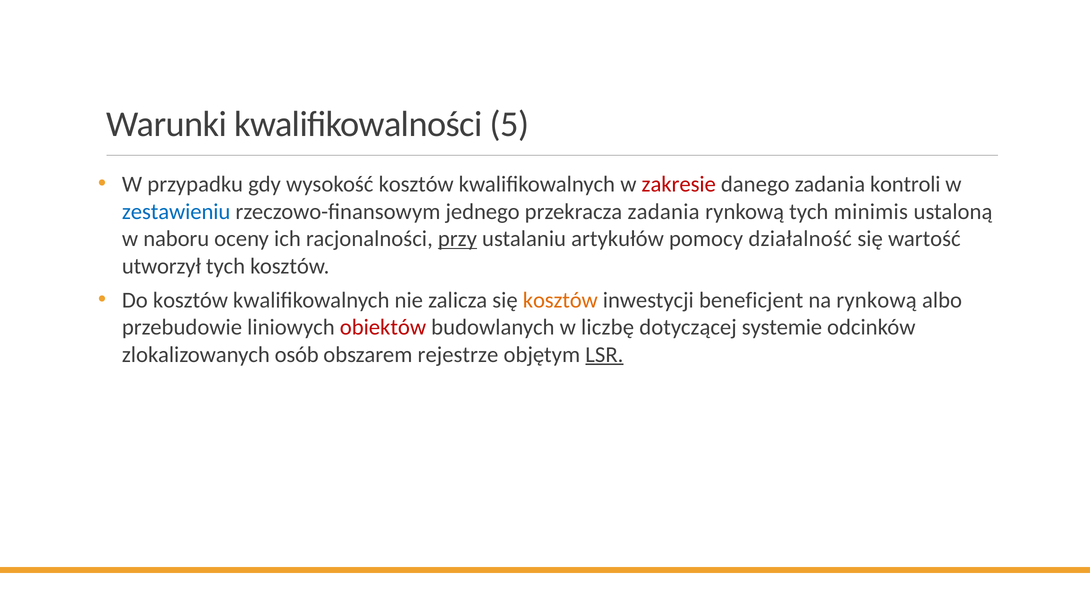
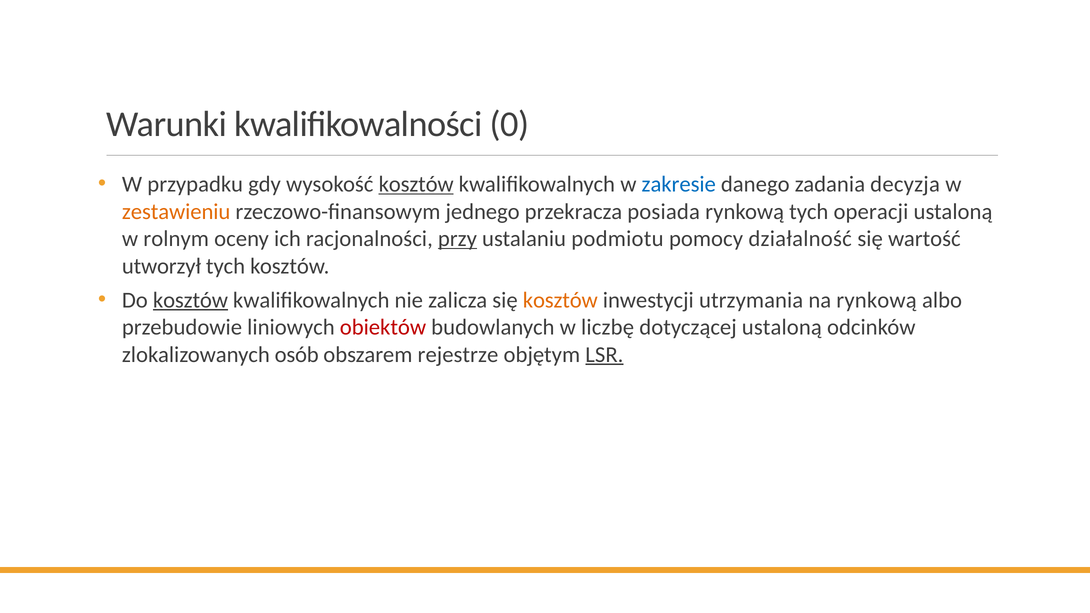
5: 5 -> 0 (509, 124)
kosztów underline: none -> present (416, 184)
zakresie colour: red -> blue (679, 184)
kontroli: kontroli -> decyzja (905, 184)
zestawieniu colour: blue -> orange (176, 212)
przekracza zadania: zadania -> posiada (664, 212)
minimis: minimis -> operacji (871, 212)
naboru: naboru -> rolnym (176, 239)
artykułów: artykułów -> podmiotu (617, 239)
kosztów underline: none -> present (190, 300)
beneficjent: beneficjent -> utrzymania (751, 300)
dotyczącej systemie: systemie -> ustaloną (782, 327)
